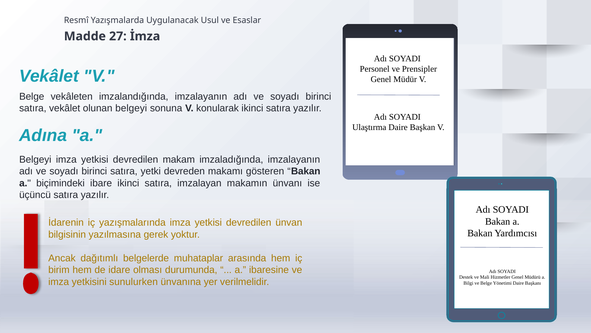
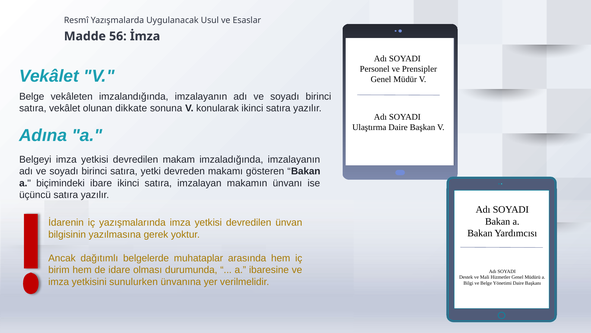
27: 27 -> 56 (118, 36)
olunan belgeyi: belgeyi -> dikkate (131, 108)
